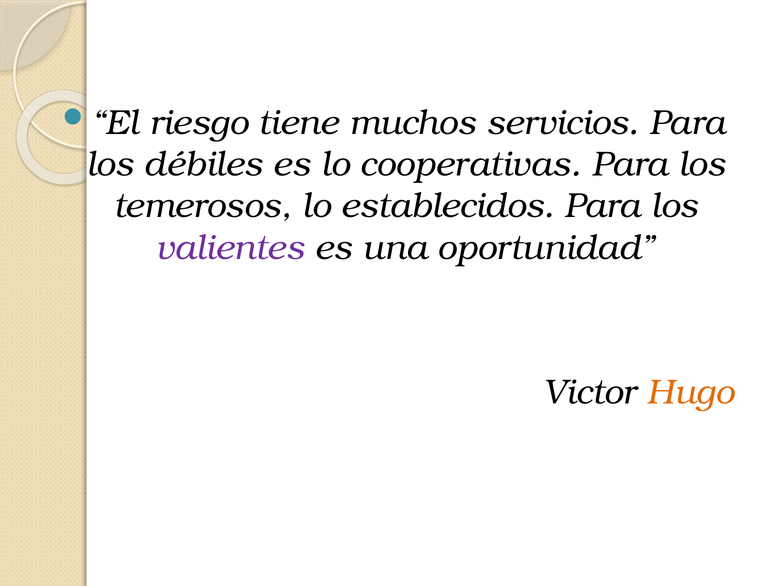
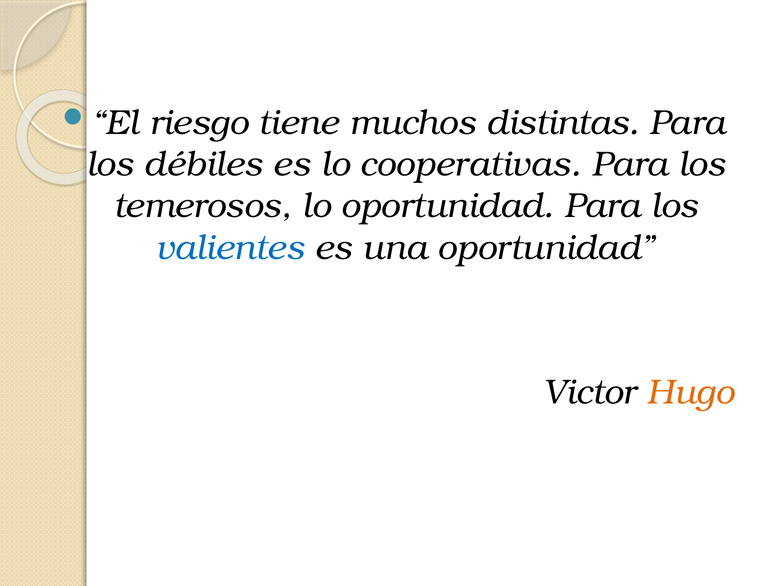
servicios: servicios -> distintas (563, 123)
lo establecidos: establecidos -> oportunidad (447, 206)
valientes colour: purple -> blue (230, 248)
